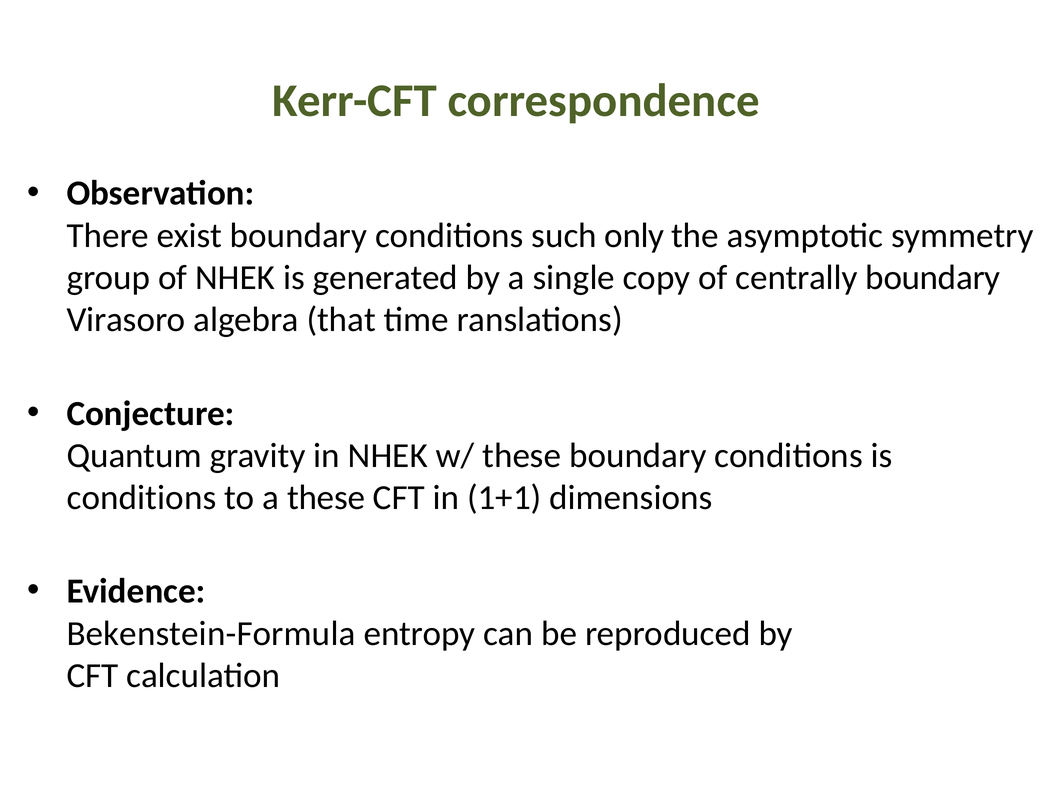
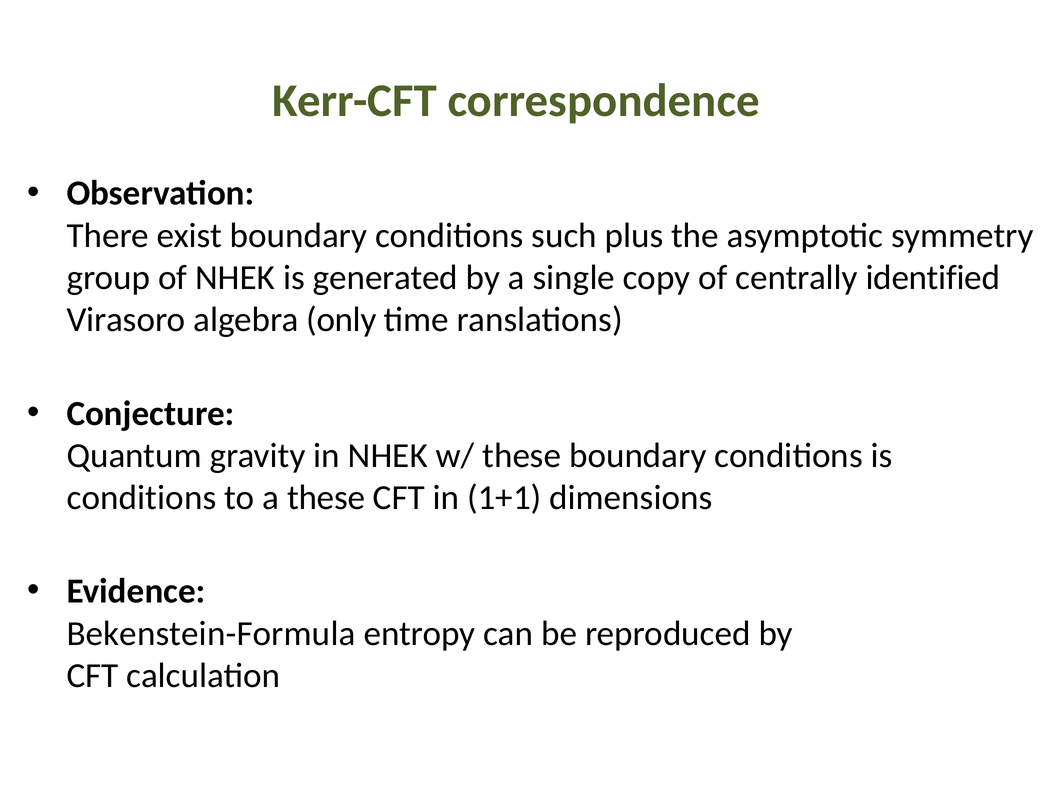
only: only -> plus (634, 236)
centrally boundary: boundary -> identified (933, 278)
that: that -> only (341, 320)
